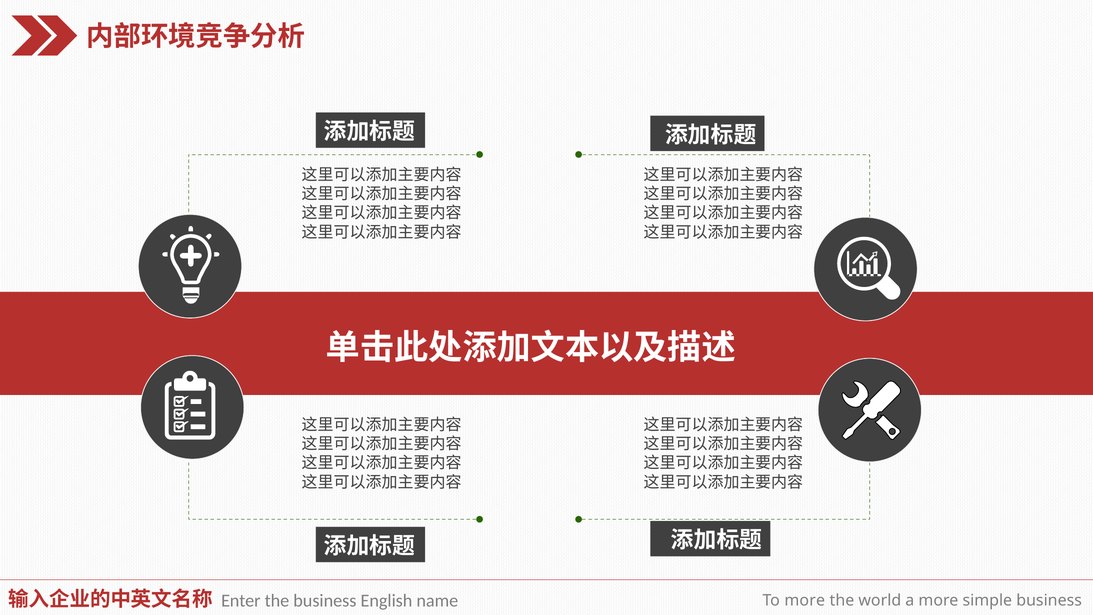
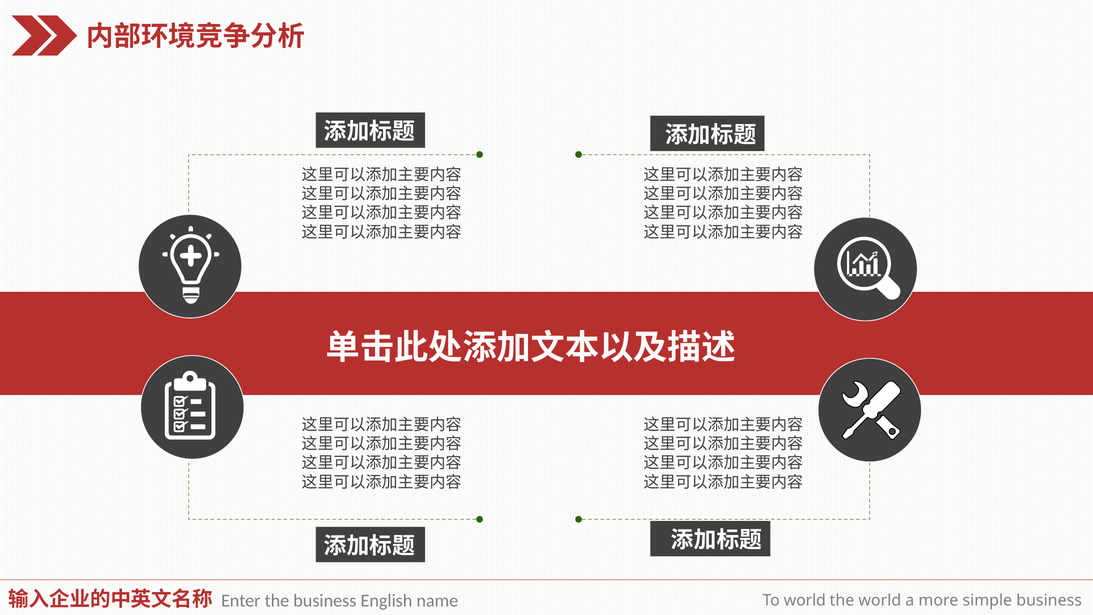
To more: more -> world (805, 601)
